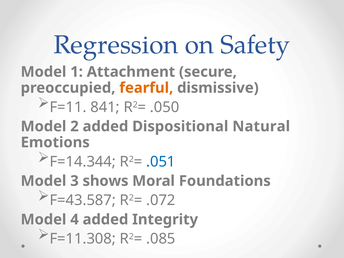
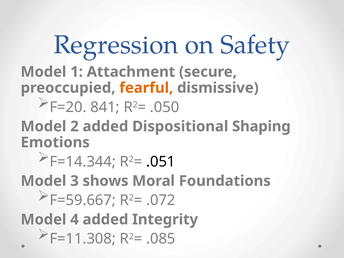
F=11: F=11 -> F=20 (68, 107)
Natural: Natural -> Shaping (261, 126)
.051 colour: blue -> black (161, 162)
F=43.587: F=43.587 -> F=59.667 (83, 200)
